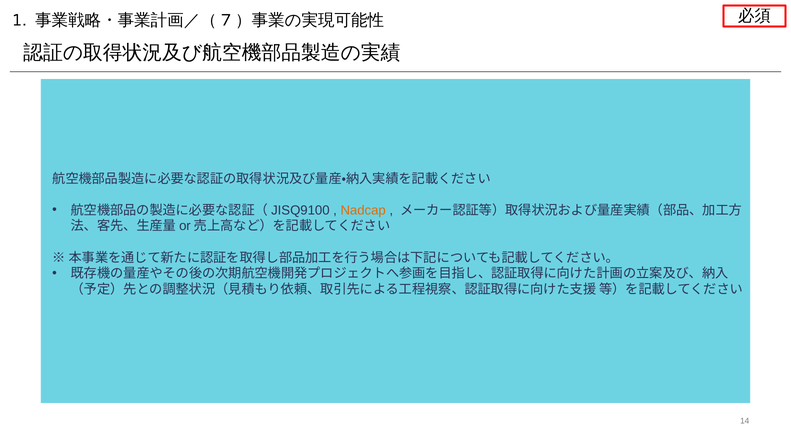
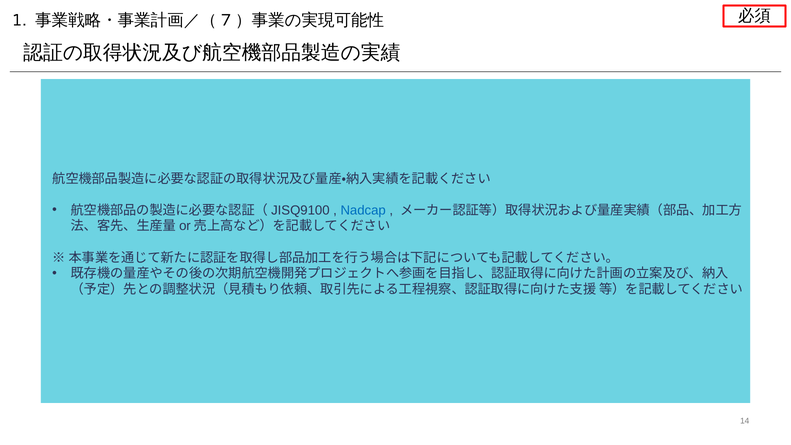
Nadcap colour: orange -> blue (363, 210)
